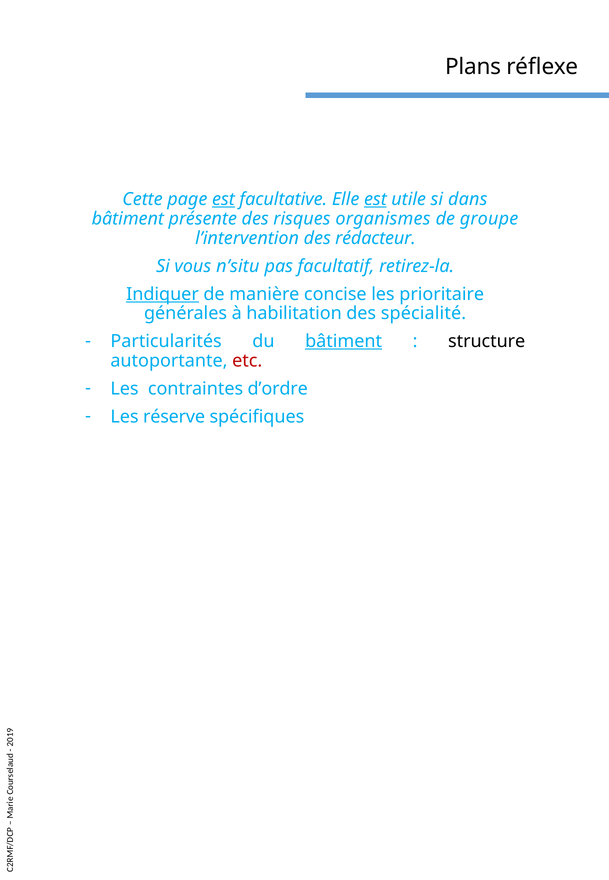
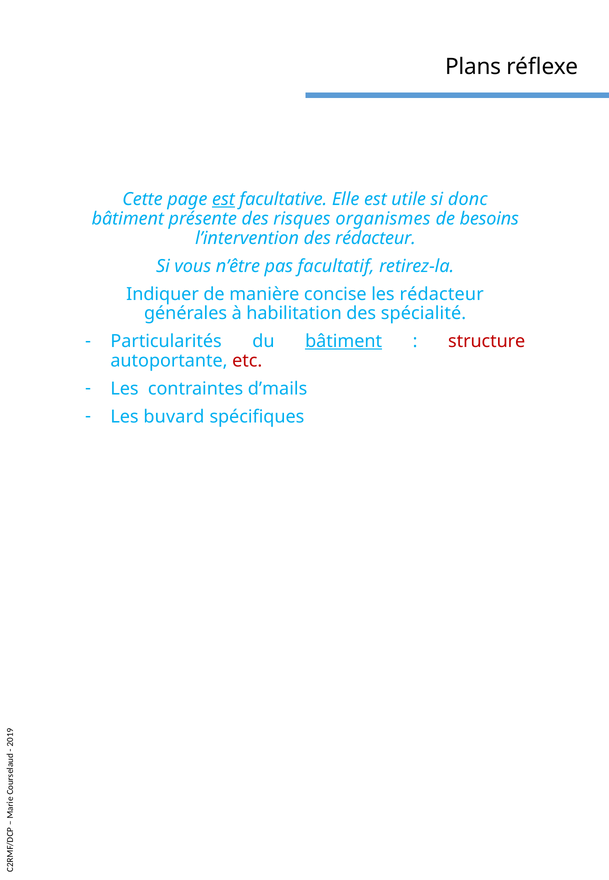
est underline: present -> none (375, 199)
dans: dans -> donc (468, 199)
groupe: groupe -> besoins (489, 219)
n’situ: n’situ -> n’être (238, 266)
Indiquer underline: present -> none (163, 294)
les prioritaire: prioritaire -> rédacteur (442, 294)
structure colour: black -> red (487, 341)
d’ordre: d’ordre -> d’mails (278, 389)
réserve: réserve -> buvard (174, 417)
